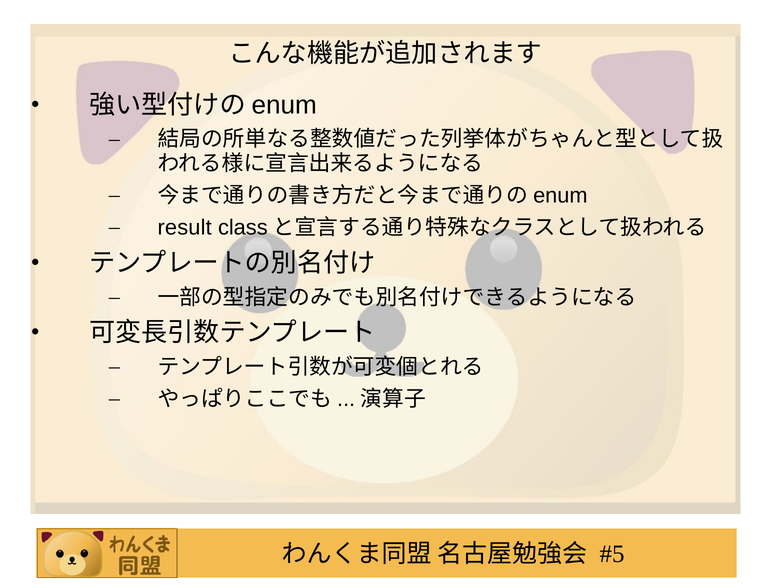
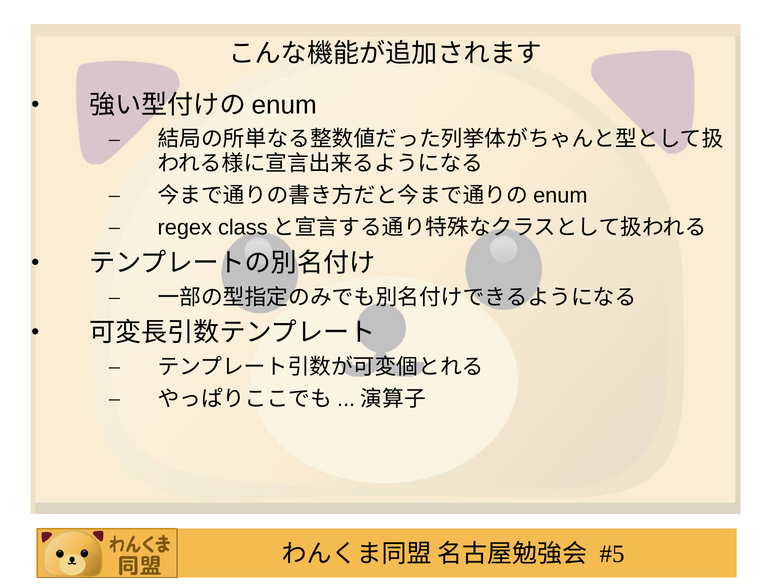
result: result -> regex (185, 227)
